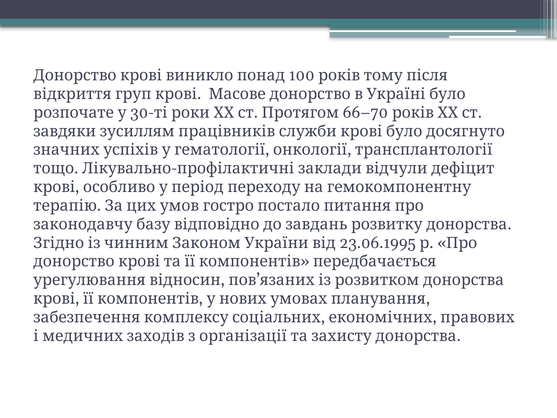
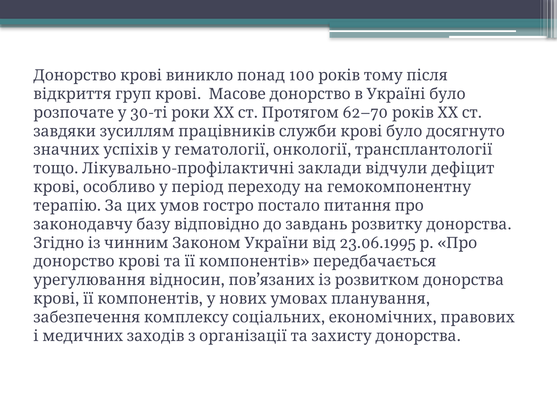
66–70: 66–70 -> 62–70 (365, 113)
